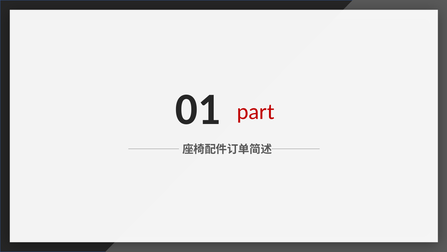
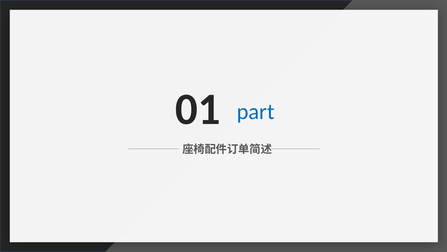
part colour: red -> blue (256, 111)
